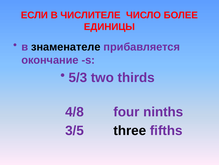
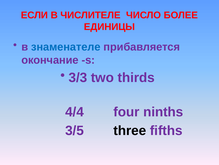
знаменателе colour: black -> blue (66, 47)
5/3: 5/3 -> 3/3 (78, 77)
4/8: 4/8 -> 4/4 (75, 111)
